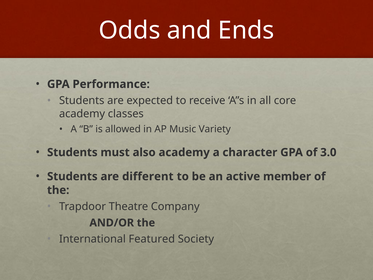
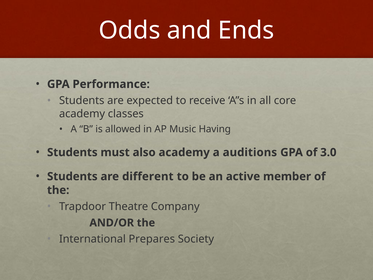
Variety: Variety -> Having (215, 129)
character: character -> auditions (250, 152)
Featured: Featured -> Prepares (152, 239)
